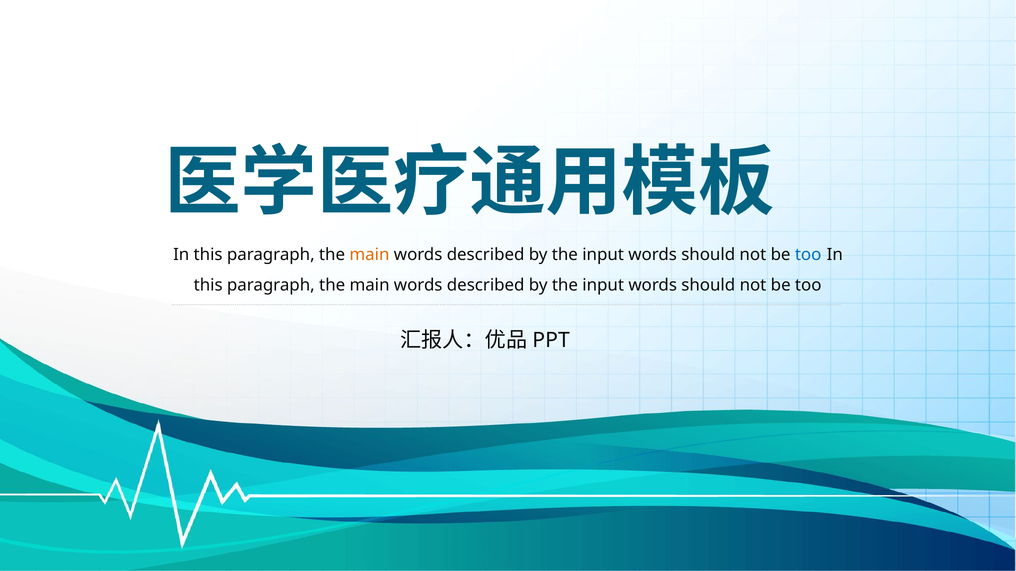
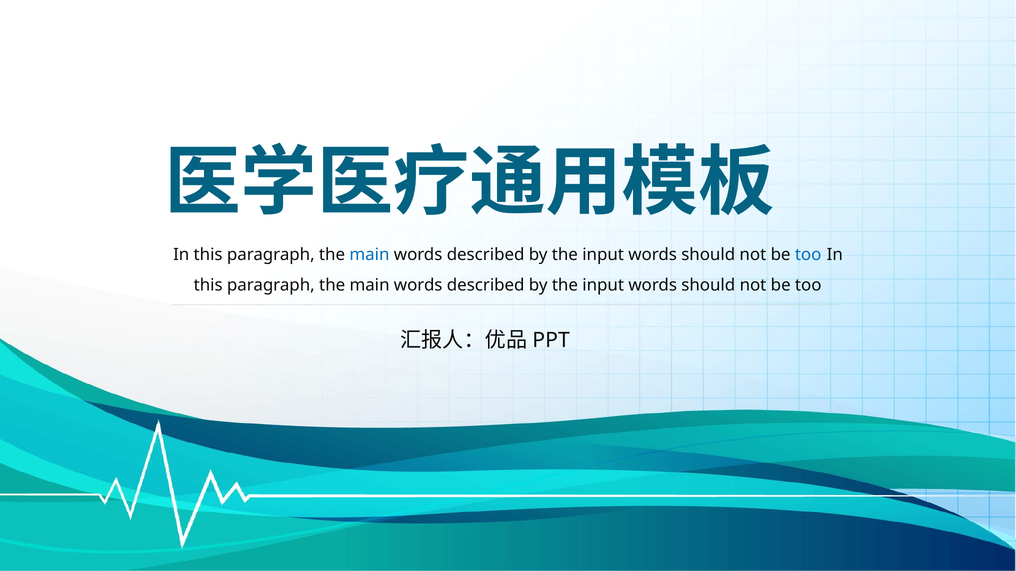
main colour: orange -> blue (369, 255)
